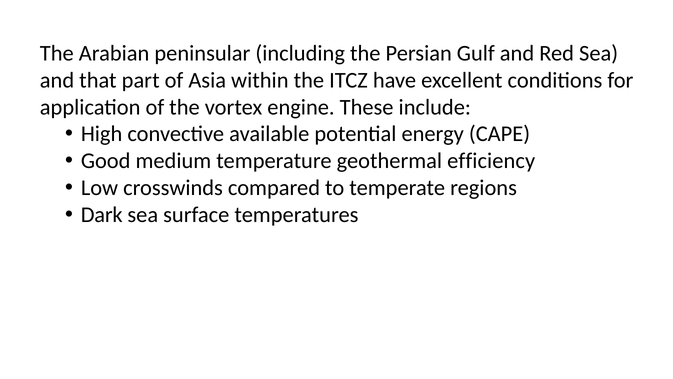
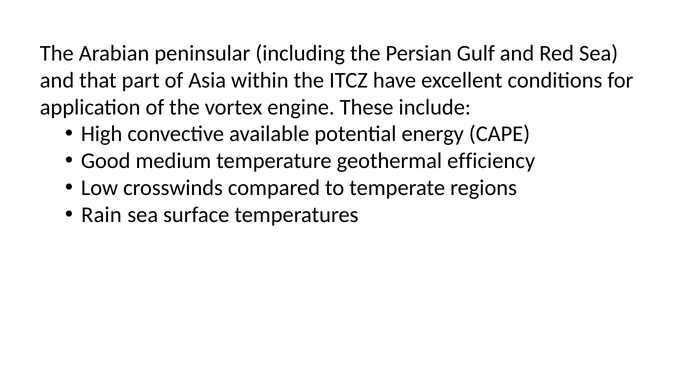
Dark: Dark -> Rain (101, 215)
